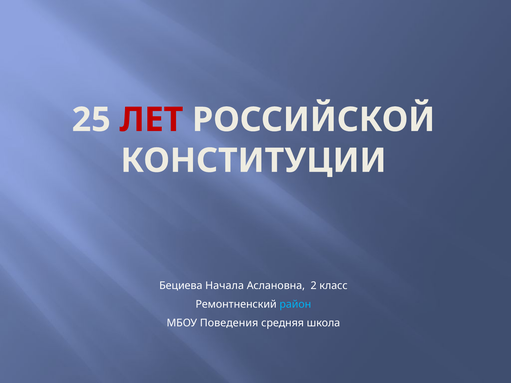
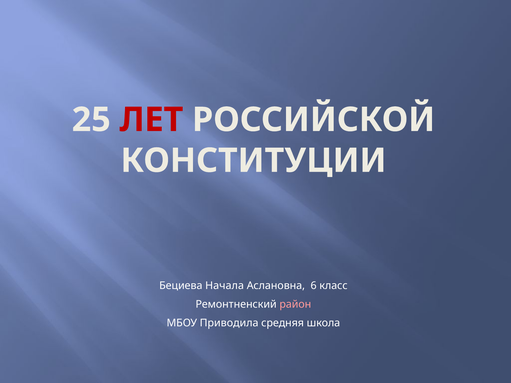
2: 2 -> 6 (314, 286)
район colour: light blue -> pink (295, 304)
Поведения: Поведения -> Приводила (229, 323)
